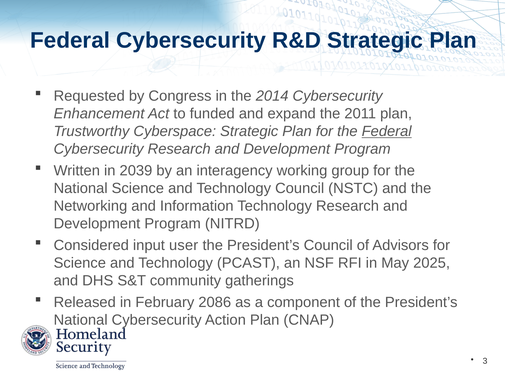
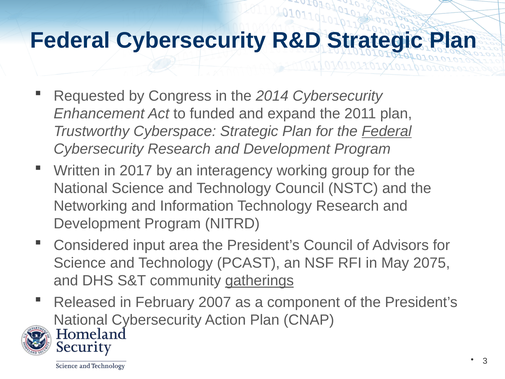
2039: 2039 -> 2017 (136, 171)
user: user -> area (184, 245)
2025: 2025 -> 2075 (432, 263)
gatherings underline: none -> present (259, 281)
2086: 2086 -> 2007 (215, 302)
